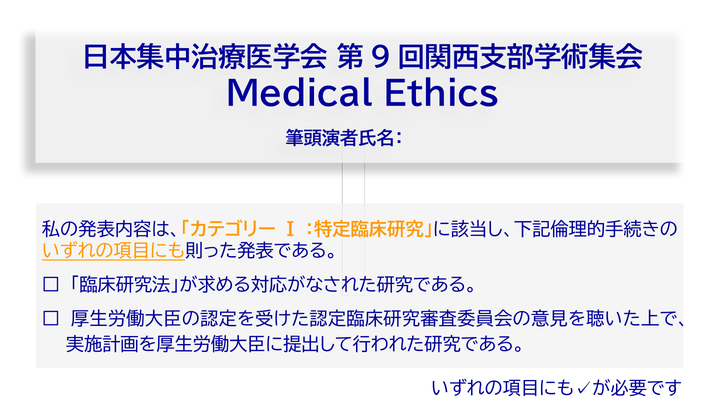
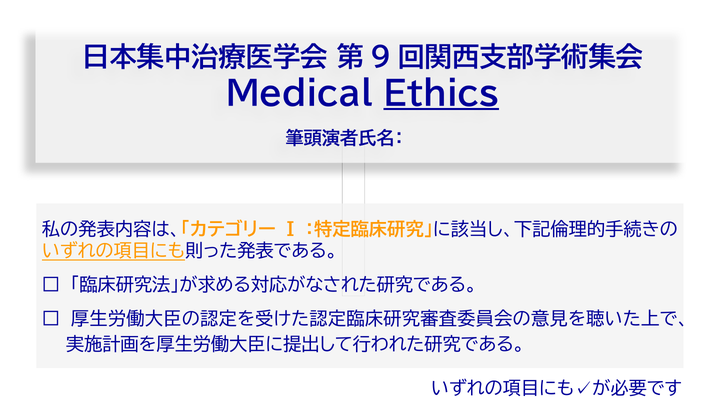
Ethics underline: none -> present (441, 94)
